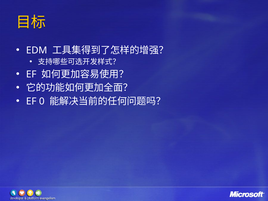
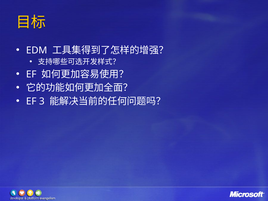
0: 0 -> 3 (42, 101)
